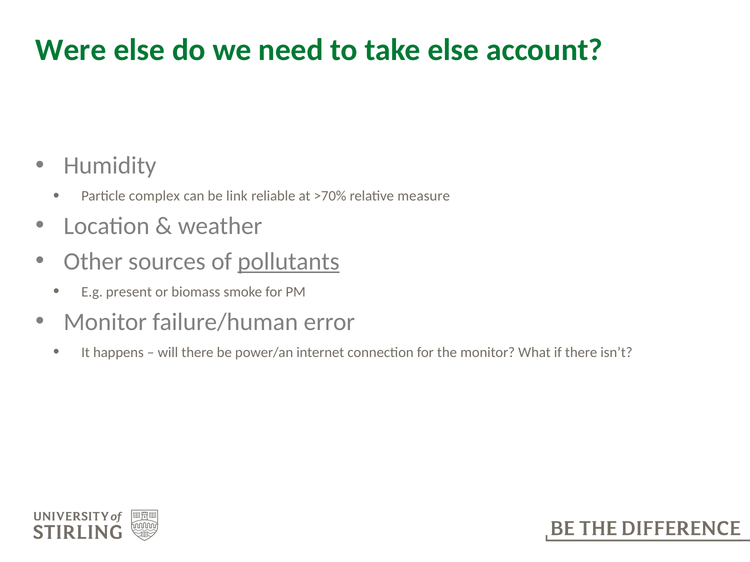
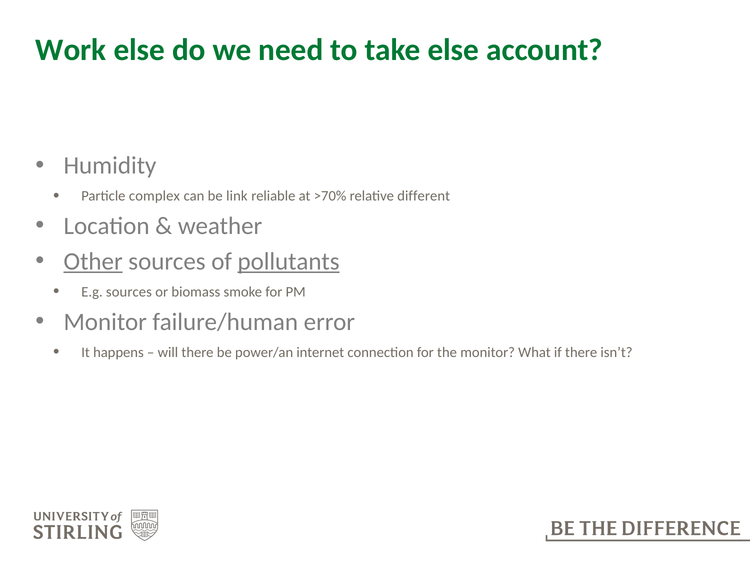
Were: Were -> Work (71, 50)
measure: measure -> different (424, 196)
Other underline: none -> present (93, 262)
E.g present: present -> sources (129, 292)
